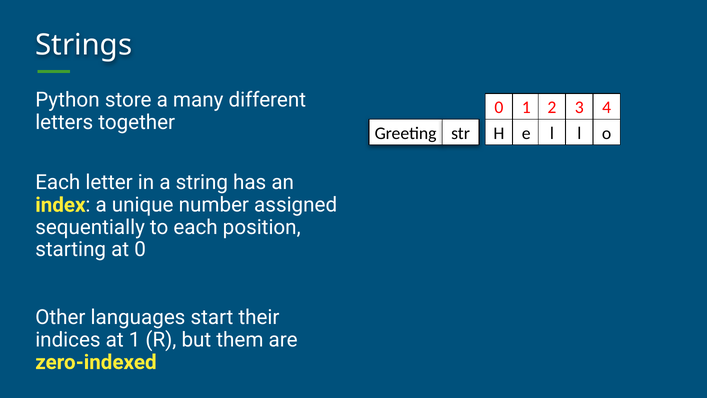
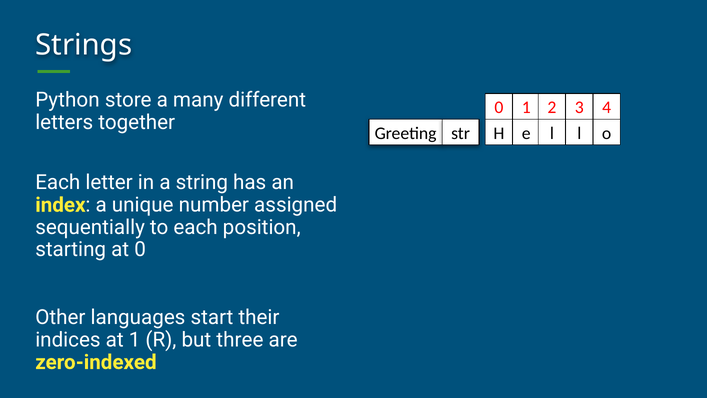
them: them -> three (240, 340)
